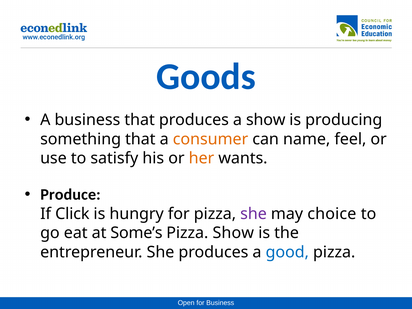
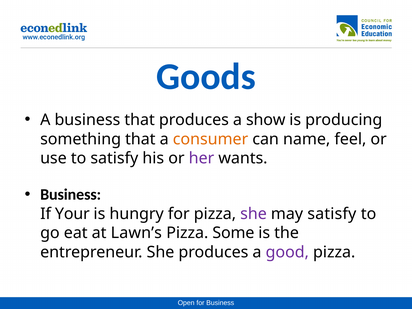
her colour: orange -> purple (201, 158)
Produce: Produce -> Business (71, 195)
Click: Click -> Your (72, 214)
may choice: choice -> satisfy (332, 214)
Some’s: Some’s -> Lawn’s (136, 233)
Pizza Show: Show -> Some (233, 233)
good colour: blue -> purple (287, 252)
